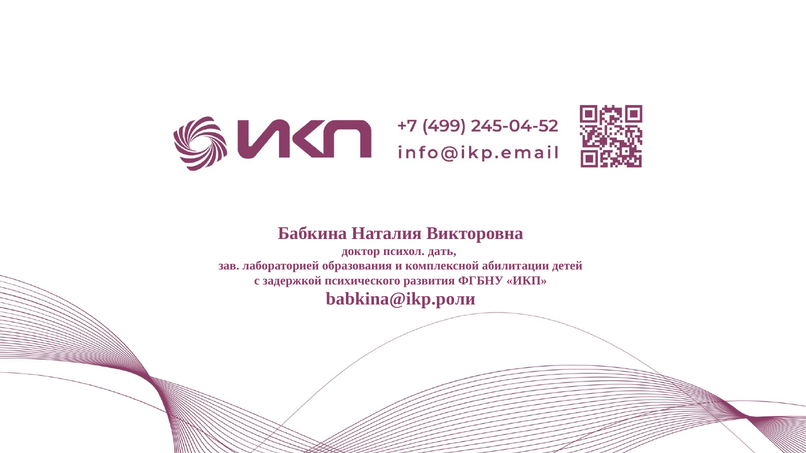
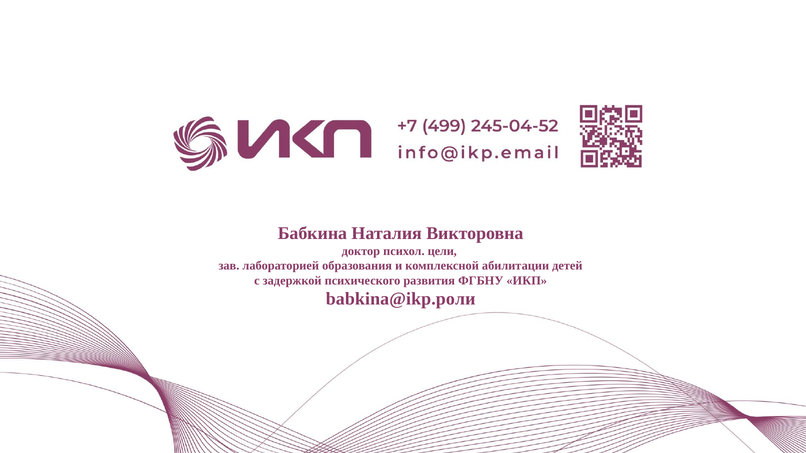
дать: дать -> цели (442, 251)
